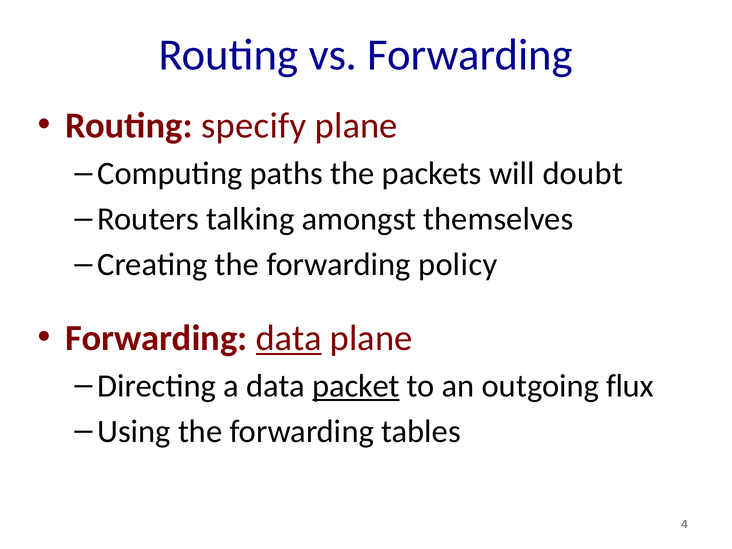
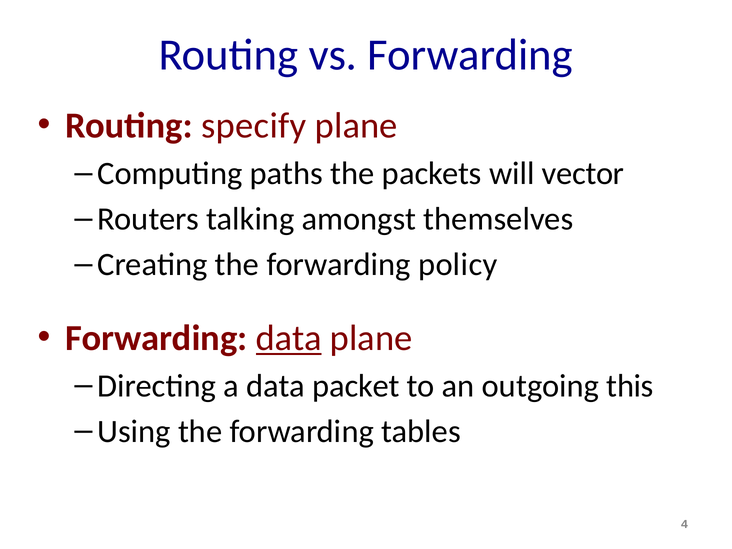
doubt: doubt -> vector (583, 174)
packet underline: present -> none (356, 386)
flux: flux -> this (630, 386)
